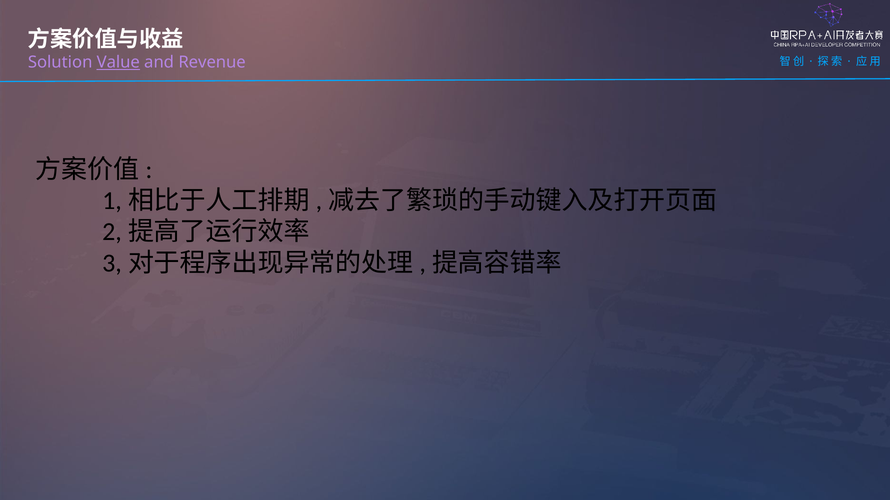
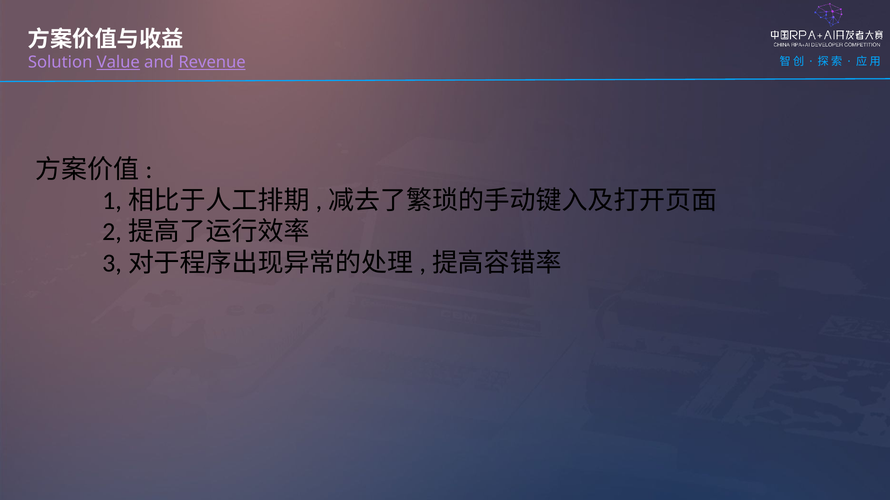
Revenue underline: none -> present (212, 62)
